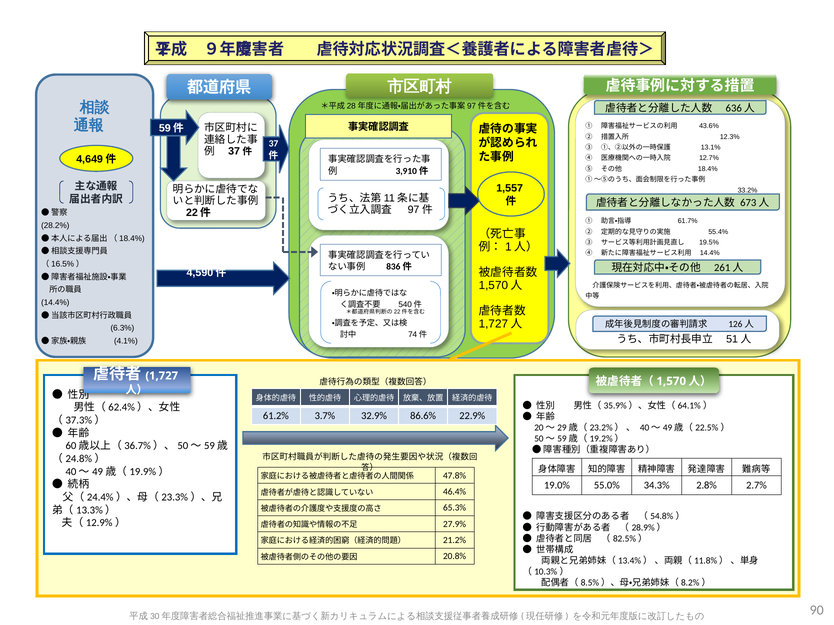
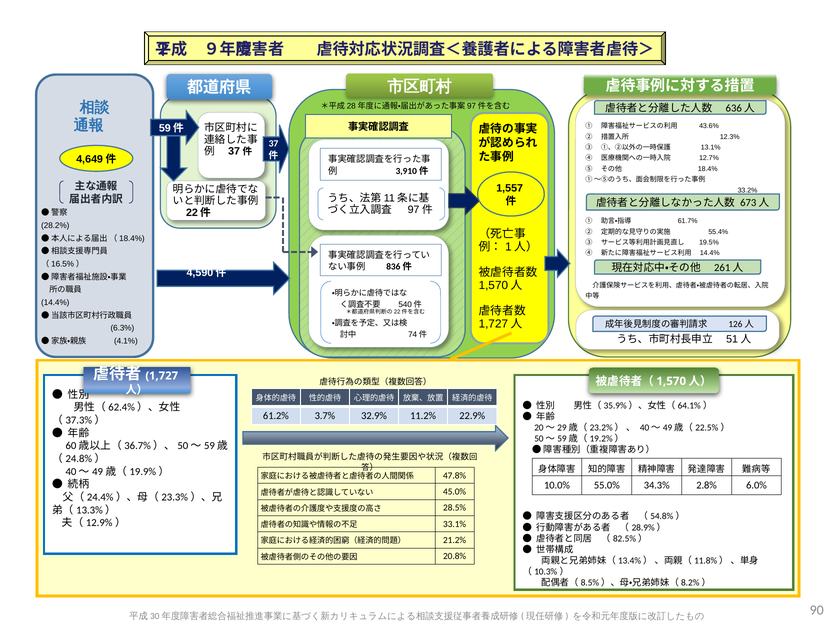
86.6%: 86.6% -> 11.2% (423, 416)
19.0%: 19.0% -> 10.0% (557, 486)
2.7%: 2.7% -> 6.0% (756, 486)
46.4%: 46.4% -> 45.0% (455, 492)
65.3%: 65.3% -> 28.5% (455, 508)
27.9%: 27.9% -> 33.1% (455, 524)
